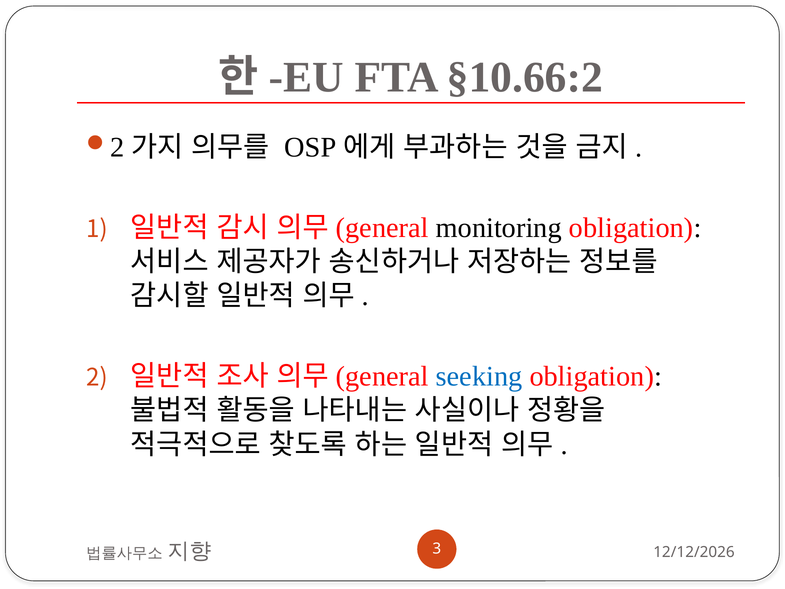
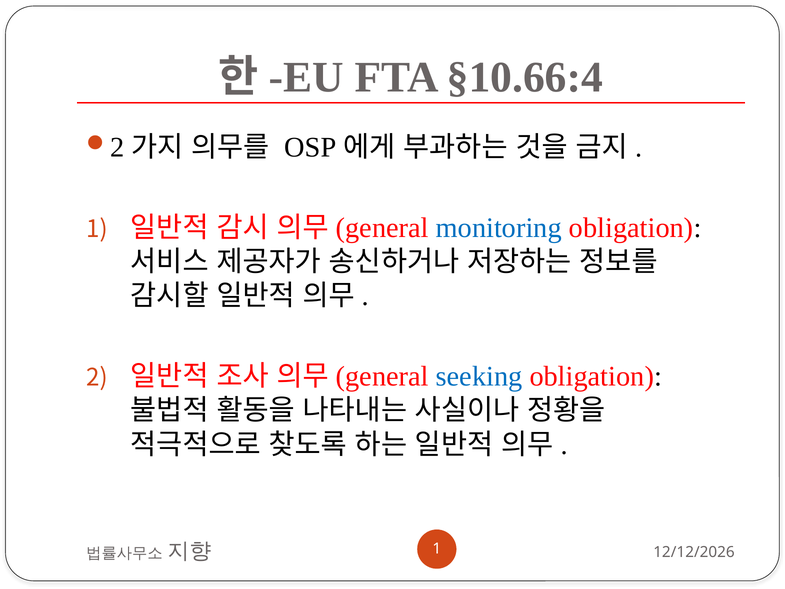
§10.66:2: §10.66:2 -> §10.66:4 (525, 77)
monitoring colour: black -> blue (499, 228)
3: 3 -> 1 (437, 549)
